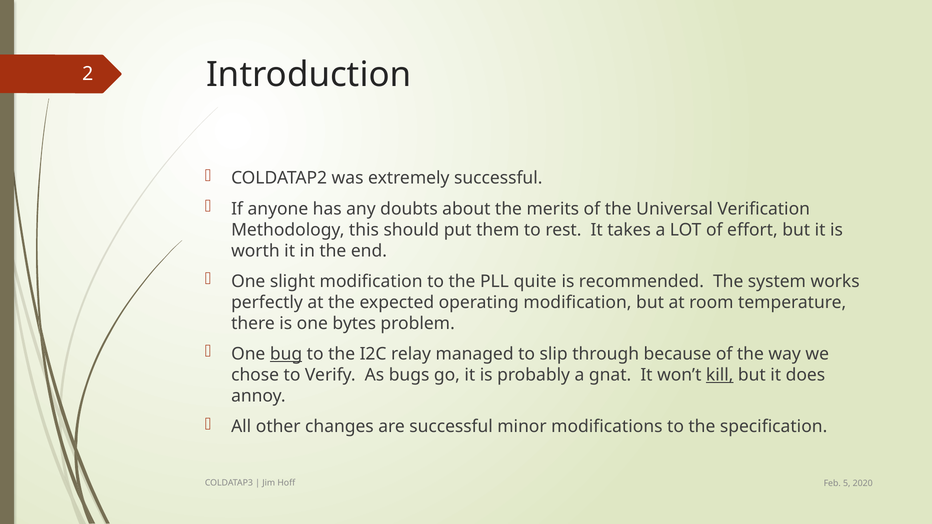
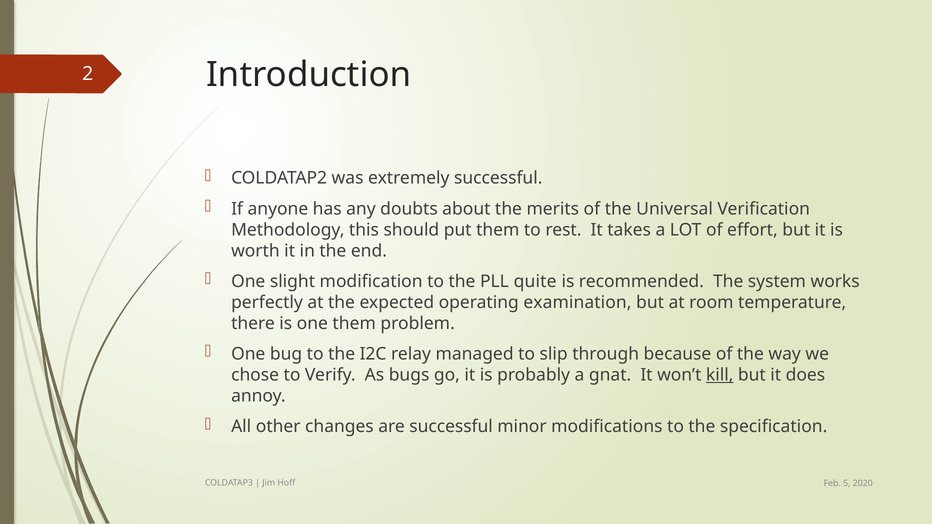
operating modification: modification -> examination (577, 303)
one bytes: bytes -> them (354, 324)
bug underline: present -> none (286, 354)
